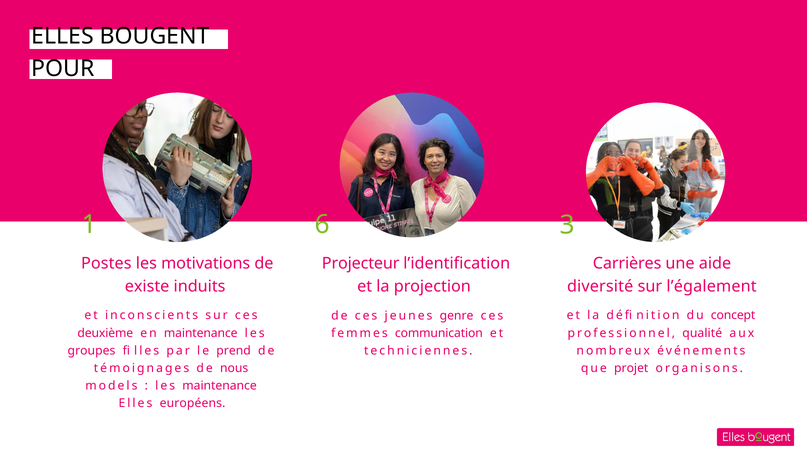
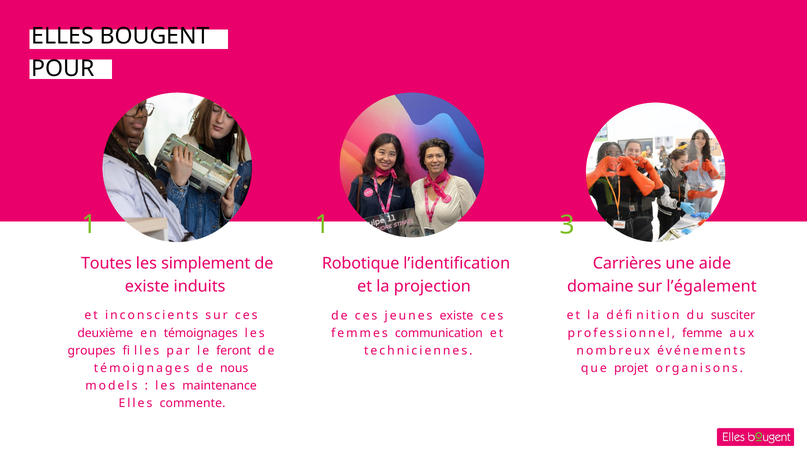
1 6: 6 -> 1 (322, 224)
Postes: Postes -> Toutes (106, 264)
motivations: motivations -> simplement (206, 264)
Projecteur: Projecteur -> Robotique (361, 264)
diversité: diversité -> domaine (600, 286)
jeunes genre: genre -> existe (457, 315)
concept: concept -> susciter (733, 315)
en maintenance: maintenance -> témoignages (201, 333)
qualité: qualité -> femme (702, 333)
prend: prend -> feront (234, 351)
européens: européens -> commente (193, 403)
